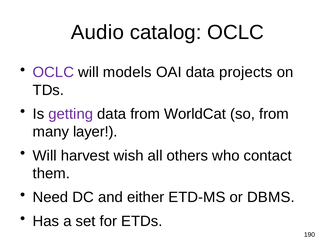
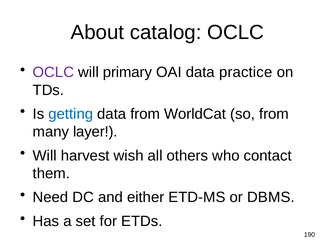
Audio: Audio -> About (97, 32)
models: models -> primary (127, 72)
projects: projects -> practice (246, 72)
getting colour: purple -> blue (71, 114)
